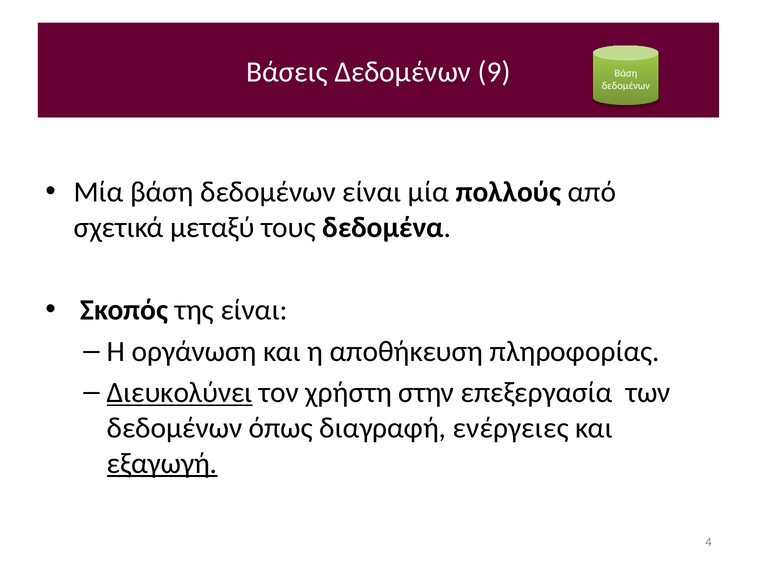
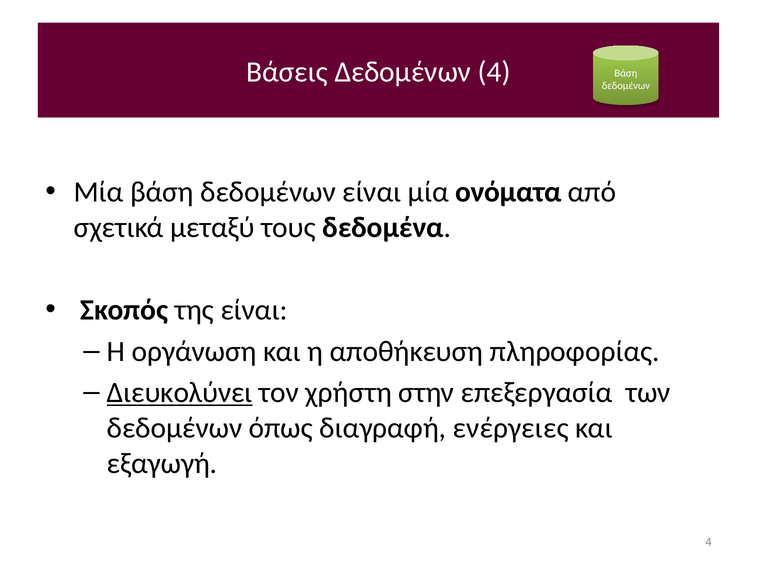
Δεδομένων 9: 9 -> 4 (494, 72)
πολλούς: πολλούς -> ονόματα (508, 192)
εξαγωγή underline: present -> none (162, 463)
